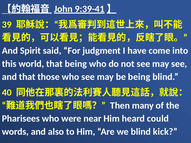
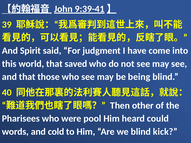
that being: being -> saved (76, 64)
many: many -> other (143, 106)
near: near -> pool (92, 119)
also: also -> cold (56, 132)
